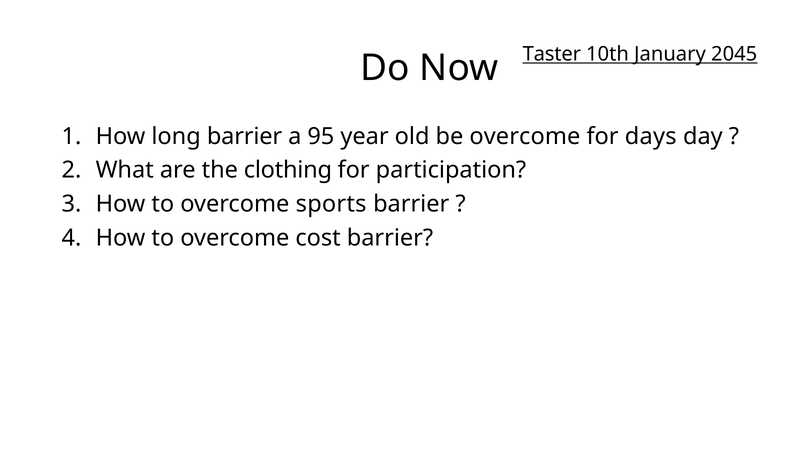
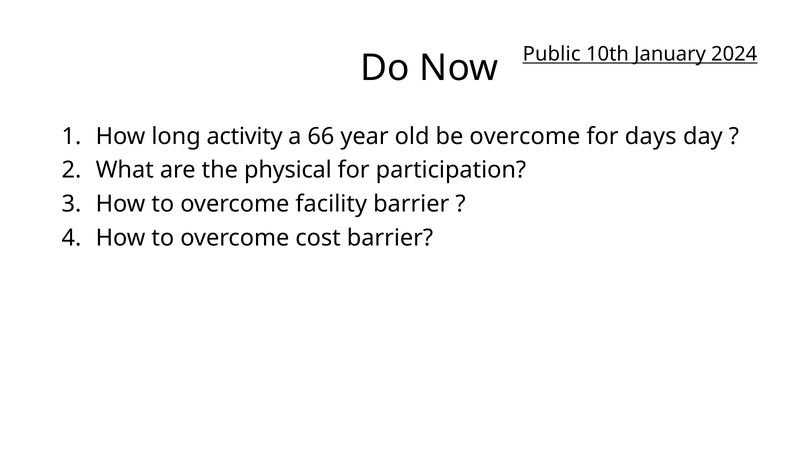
Taster: Taster -> Public (552, 54)
2045: 2045 -> 2024 (734, 54)
long barrier: barrier -> activity (245, 137)
95: 95 -> 66 (321, 137)
clothing: clothing -> physical (288, 170)
sports: sports -> facility (331, 204)
